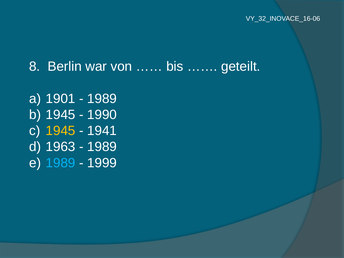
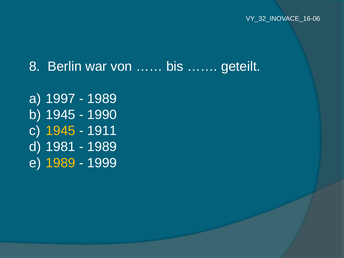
1901: 1901 -> 1997 (61, 99)
1941: 1941 -> 1911 (102, 131)
1963: 1963 -> 1981 (61, 147)
1989 colour: light blue -> yellow (61, 163)
